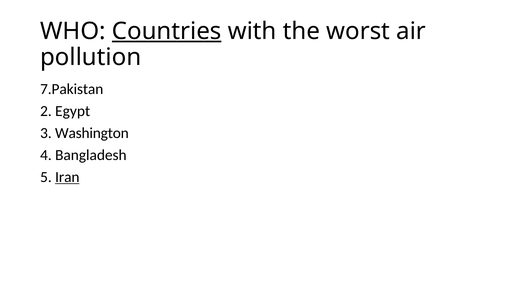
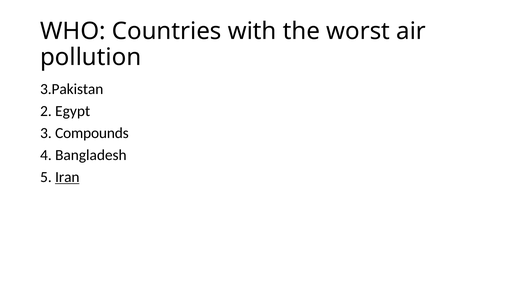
Countries underline: present -> none (167, 31)
7.Pakistan: 7.Pakistan -> 3.Pakistan (72, 89)
Washington: Washington -> Compounds (92, 133)
